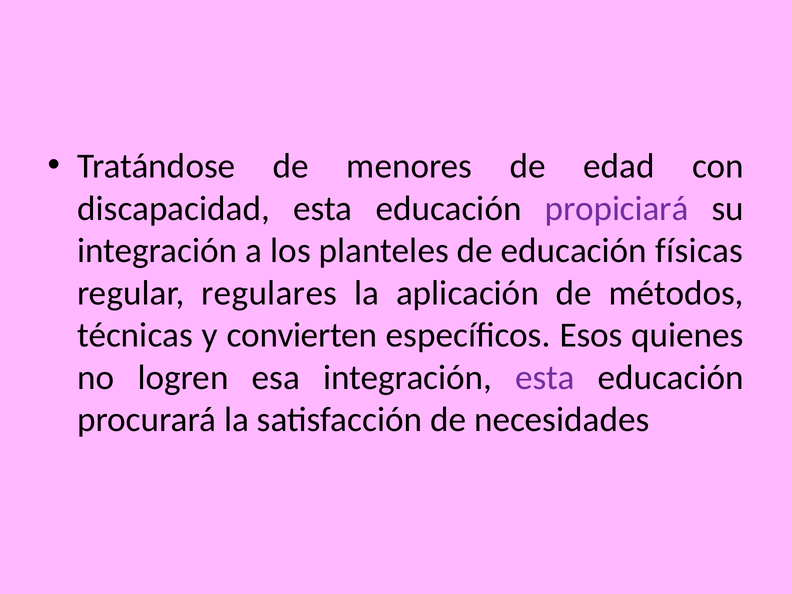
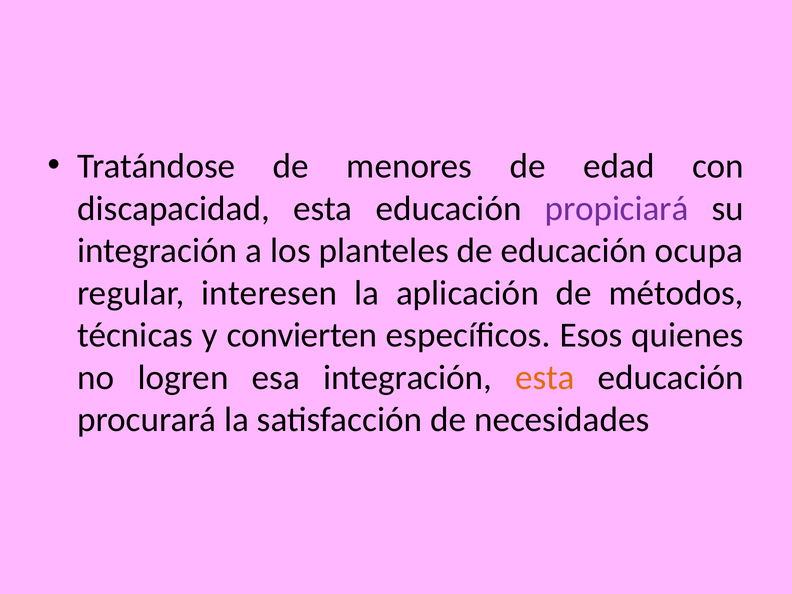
físicas: físicas -> ocupa (699, 251)
regulares: regulares -> interesen (269, 293)
esta colour: purple -> orange (545, 377)
